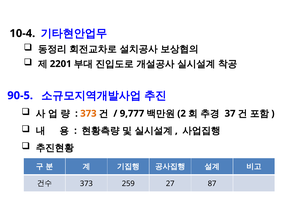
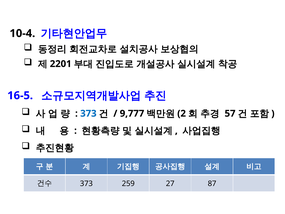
90-5: 90-5 -> 16-5 (20, 95)
373 colour: orange -> blue (88, 113)
37: 37 -> 57 (230, 113)
